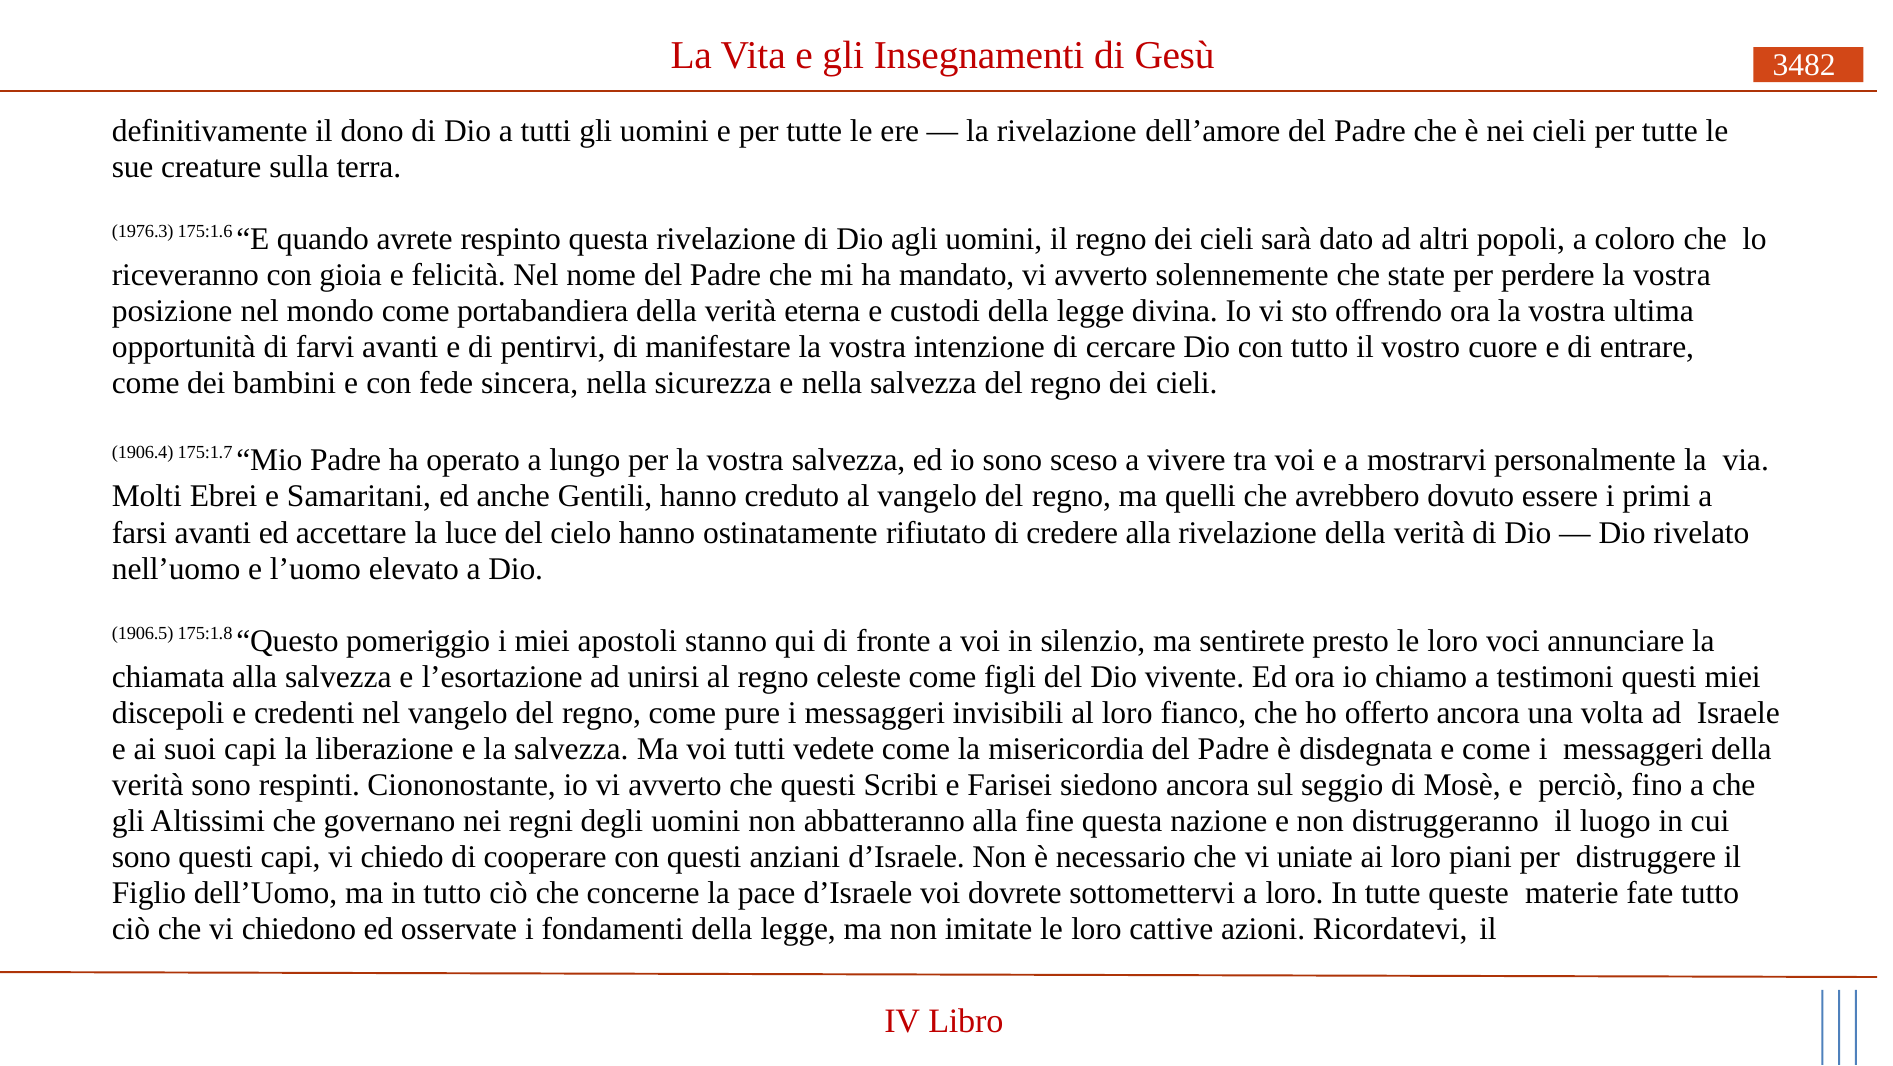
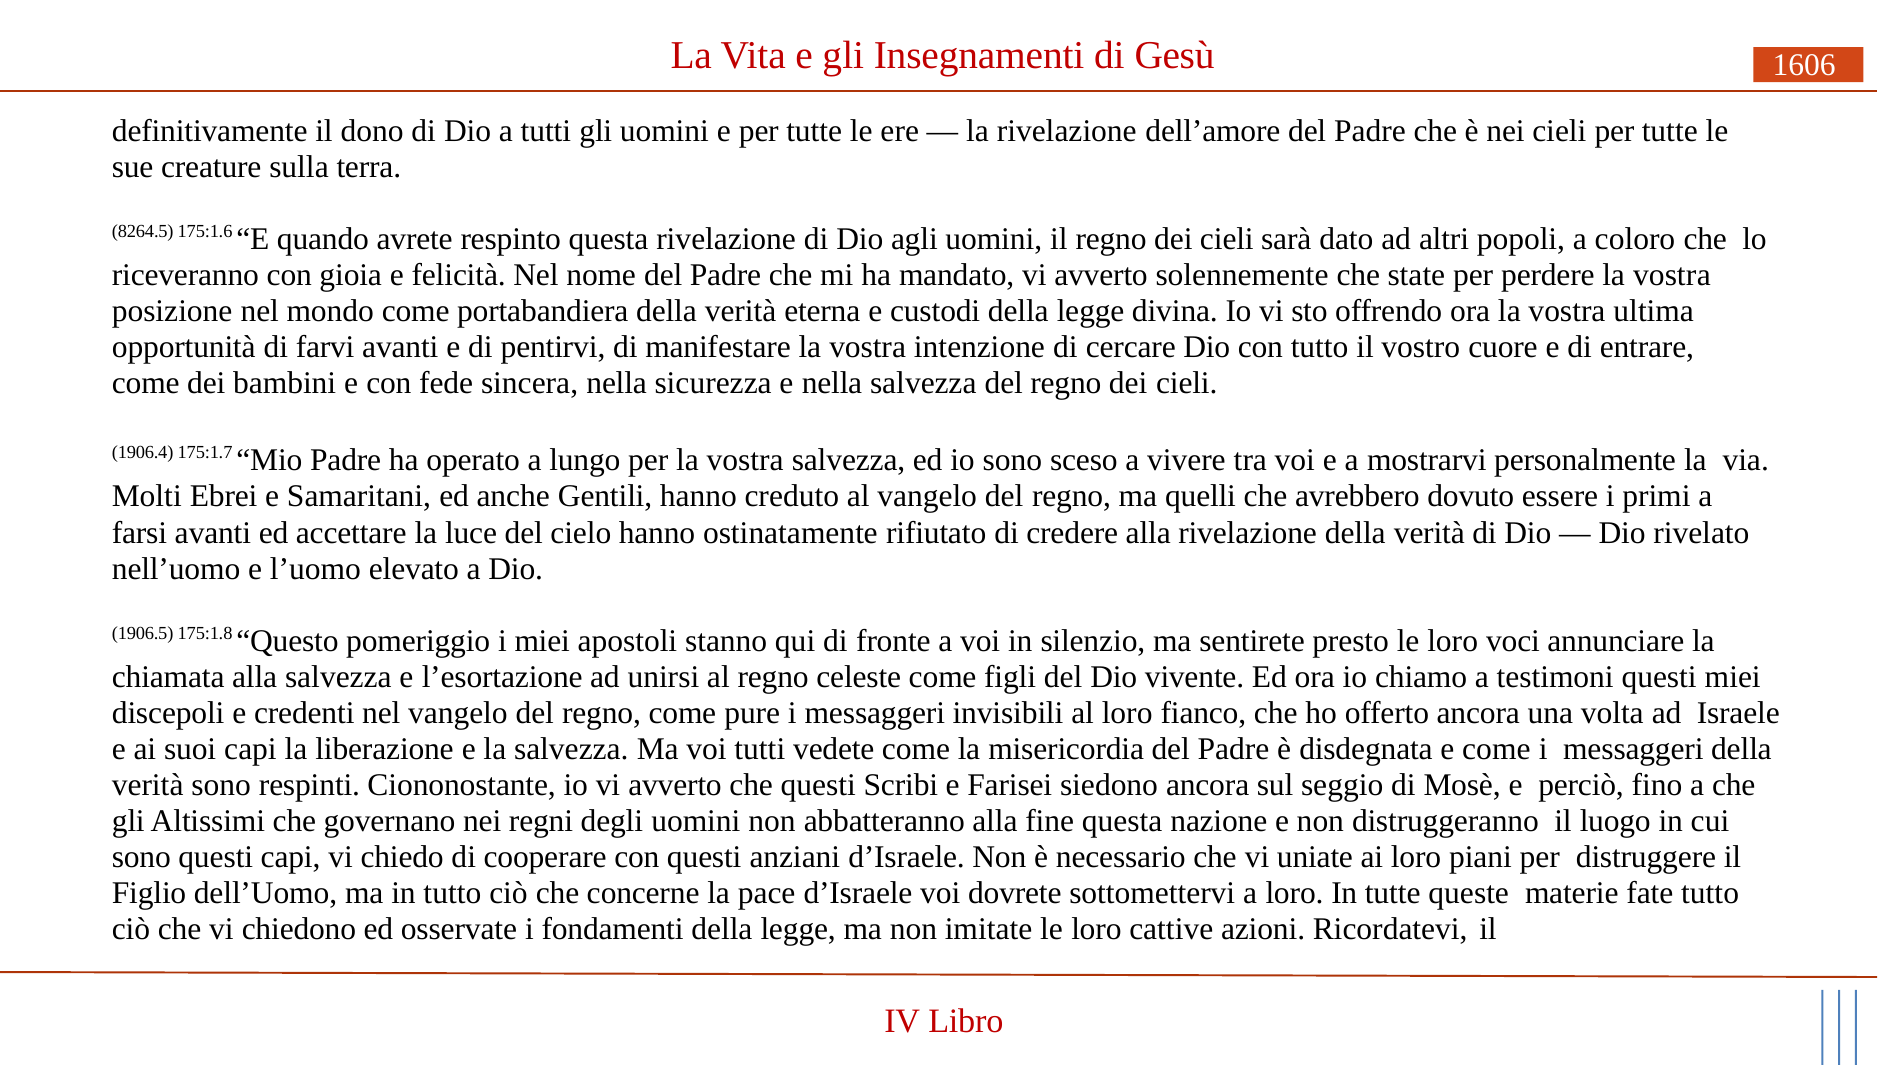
3482: 3482 -> 1606 (1804, 65)
1976.3: 1976.3 -> 8264.5 (143, 232)
